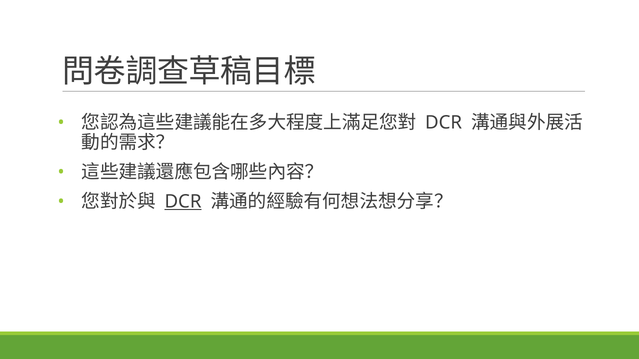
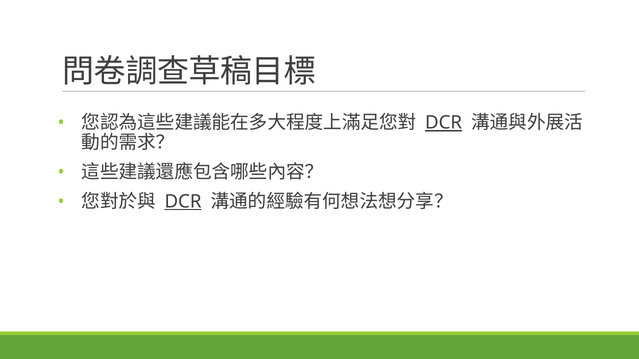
DCR underline: none -> present (444, 123)
